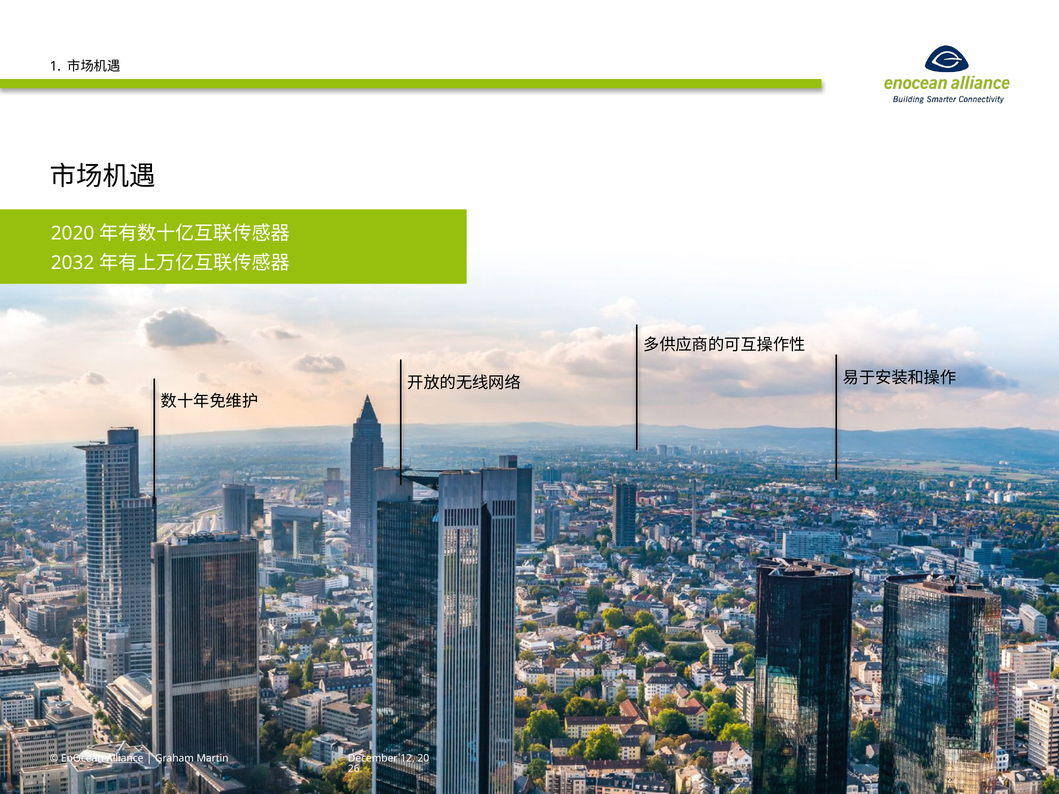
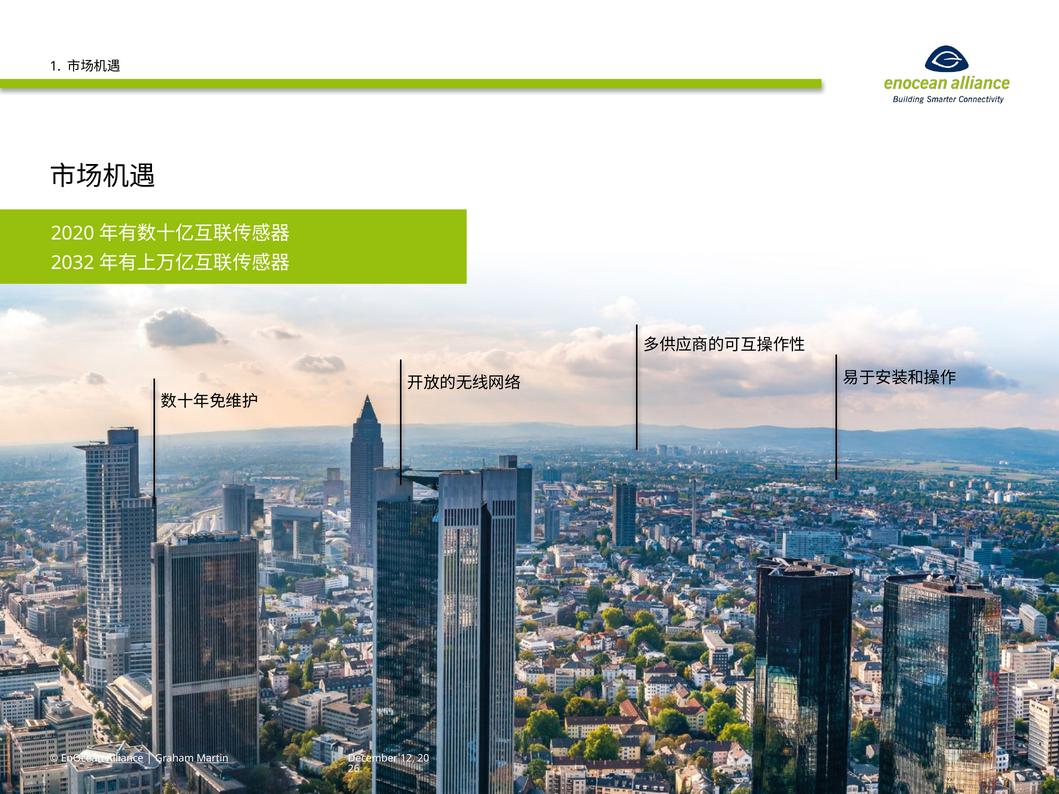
Martin underline: none -> present (213, 759)
